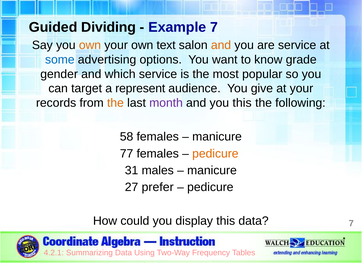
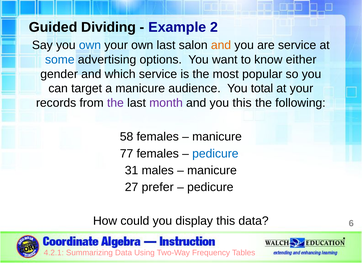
Example 7: 7 -> 2 (214, 27)
own colour: orange -> blue (90, 45)
own text: text -> last (166, 45)
grade: grade -> either (301, 60)
a represent: represent -> manicure (140, 89)
give: give -> total (262, 89)
the colour: orange -> purple (115, 103)
pedicure colour: orange -> blue (215, 154)
data 7: 7 -> 6 (351, 224)
